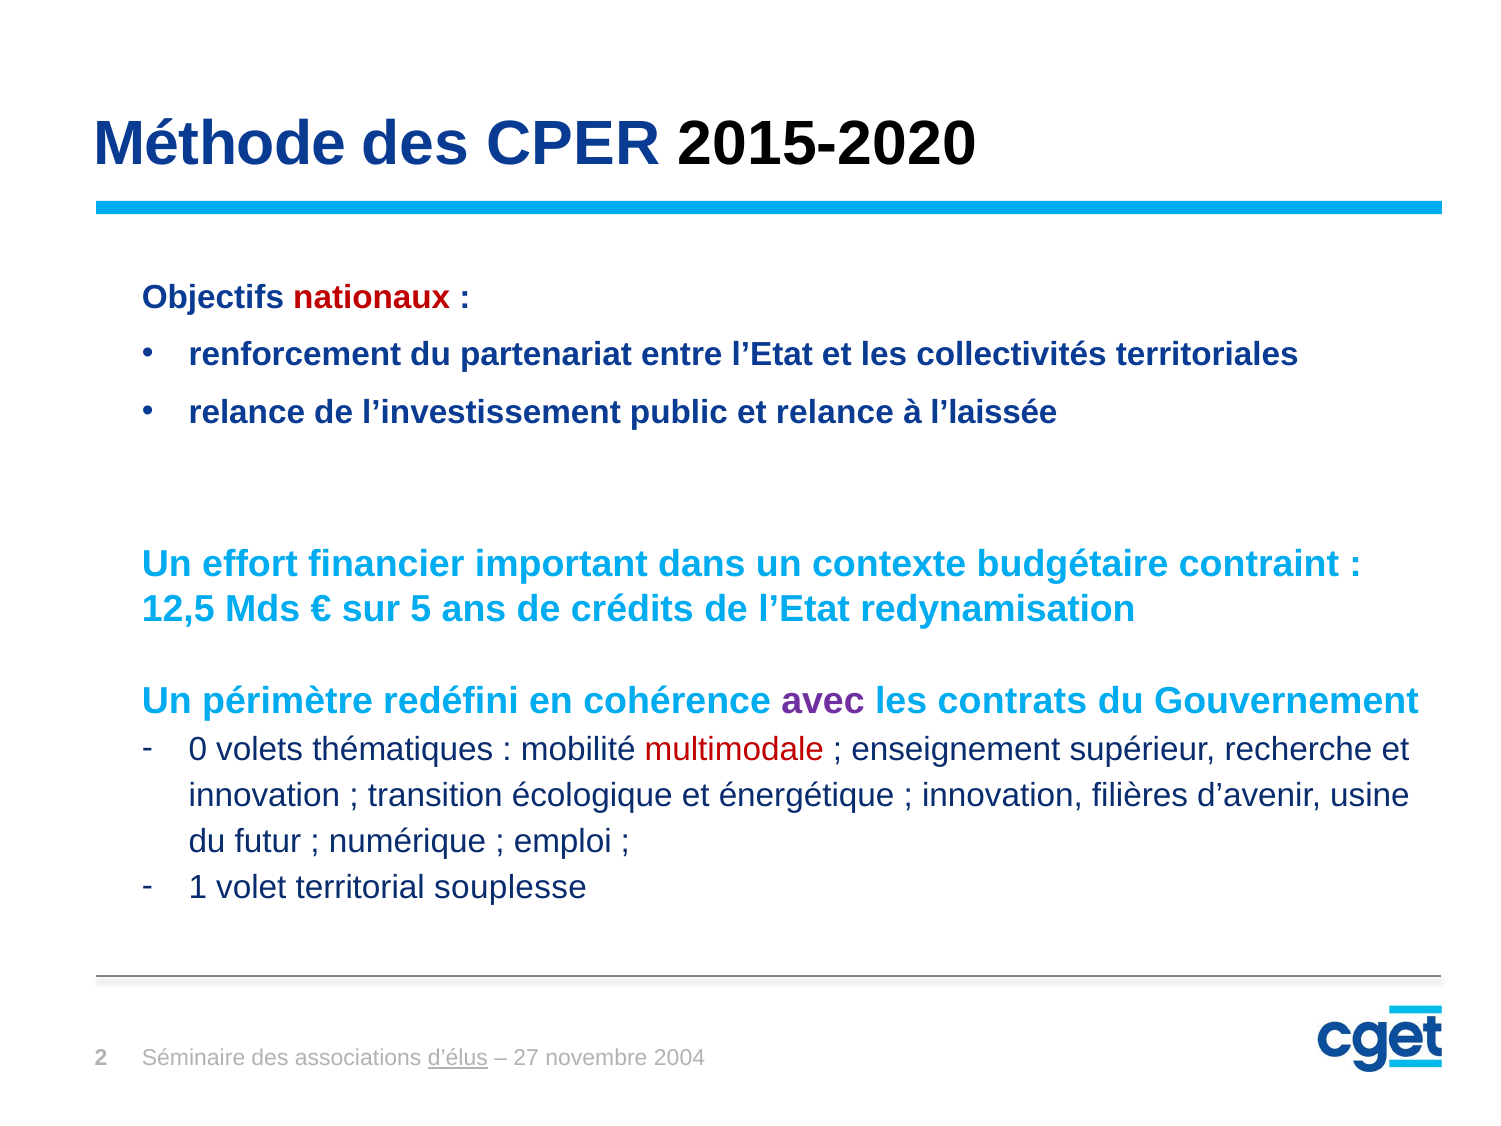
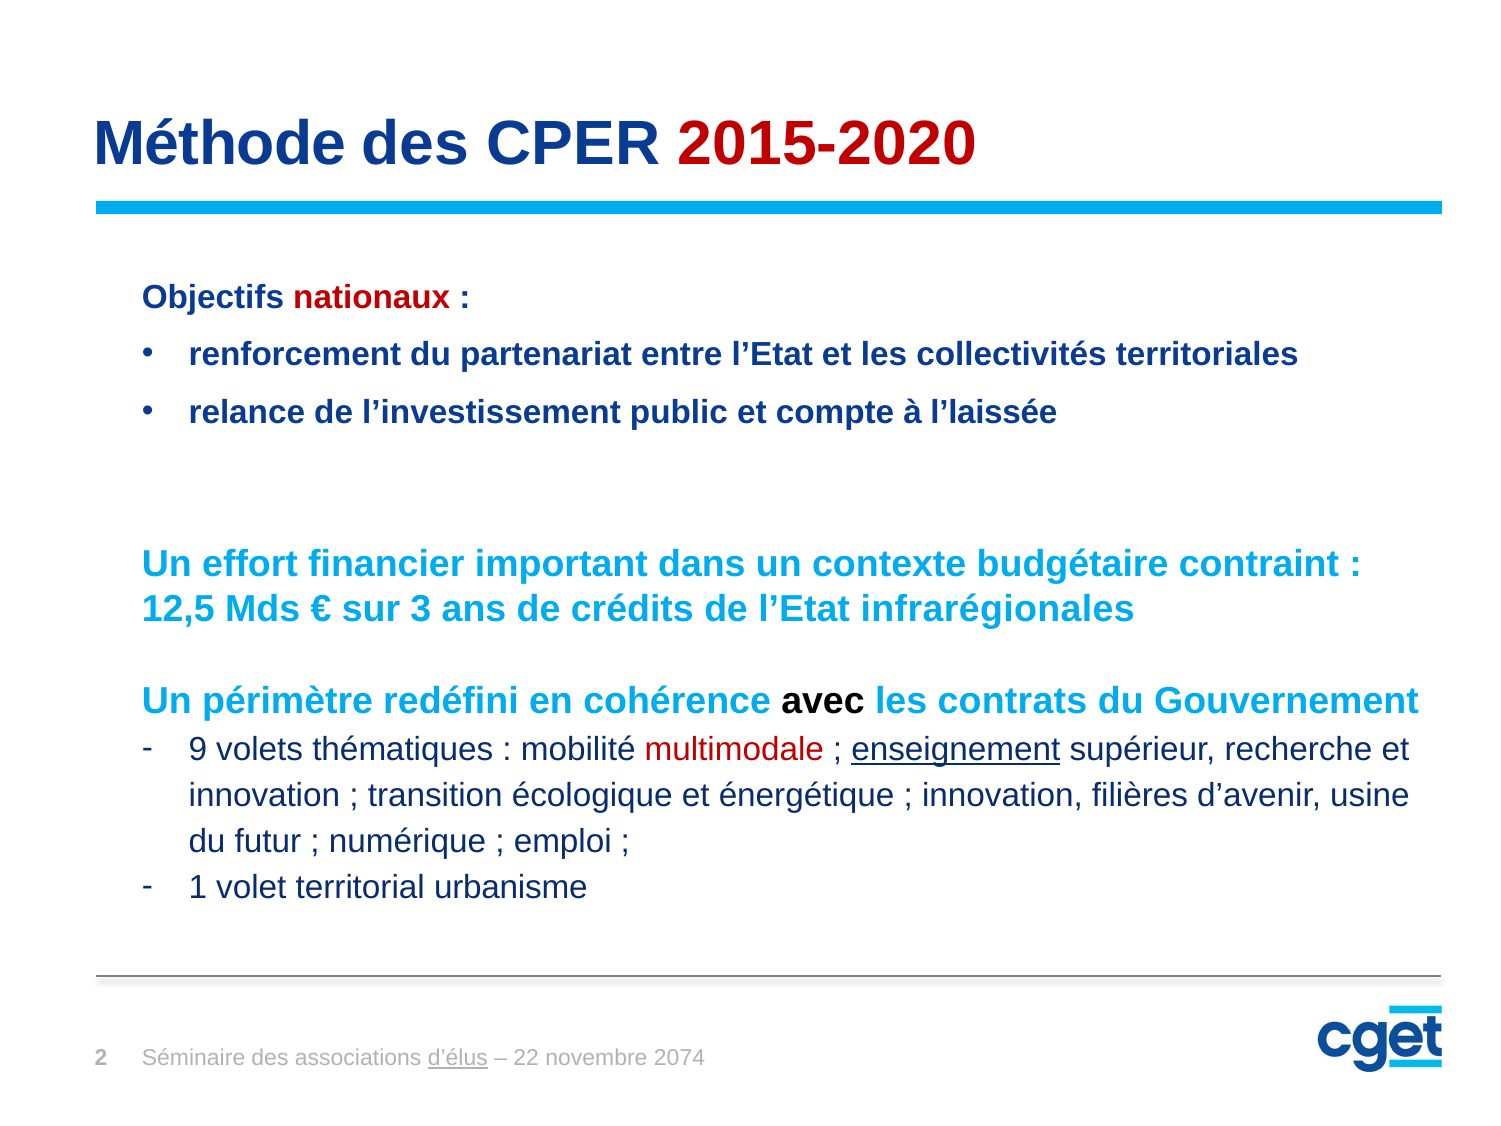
2015-2020 colour: black -> red (827, 144)
et relance: relance -> compte (835, 412)
5: 5 -> 3 (421, 609)
redynamisation: redynamisation -> infrarégionales (998, 609)
avec colour: purple -> black (823, 701)
0: 0 -> 9 (198, 749)
enseignement underline: none -> present (956, 749)
souplesse: souplesse -> urbanisme (511, 887)
27: 27 -> 22 (526, 1058)
2004: 2004 -> 2074 (679, 1058)
